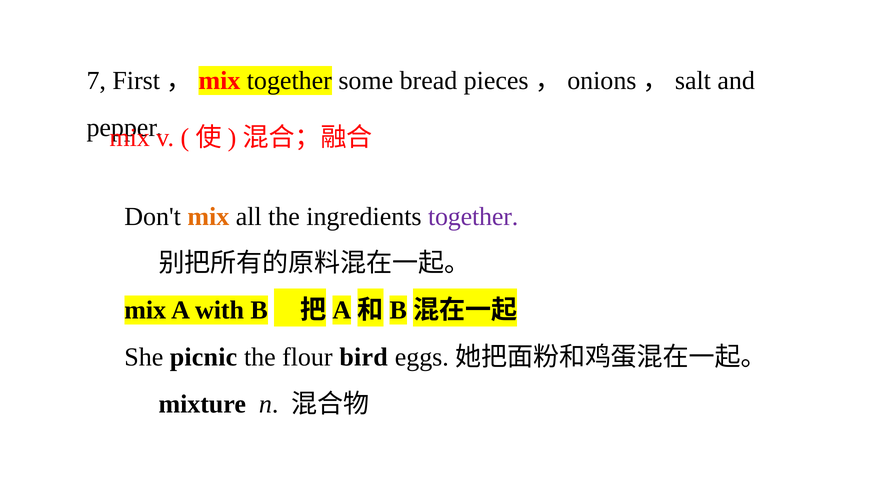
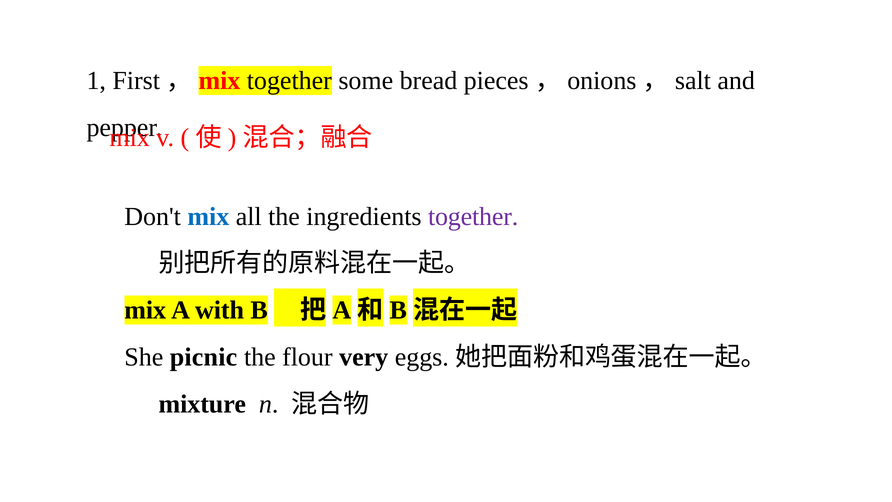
7: 7 -> 1 (96, 81)
mix colour: orange -> blue (208, 216)
bird: bird -> very (364, 357)
